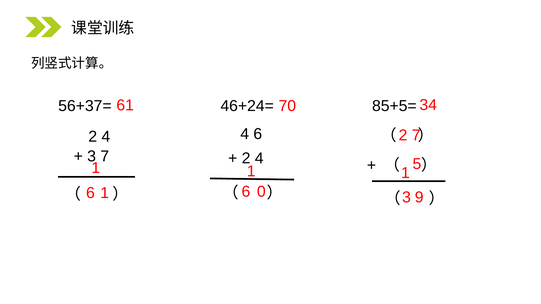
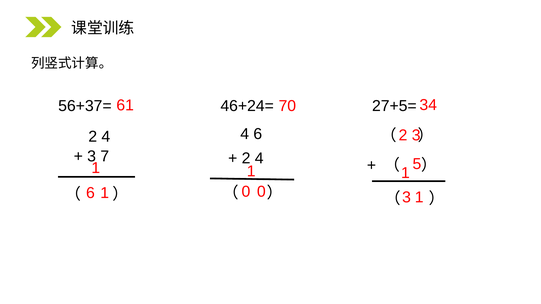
85+5=: 85+5= -> 27+5= (394, 106)
2 7: 7 -> 3 (416, 135)
6 6: 6 -> 0 (246, 192)
0 9: 9 -> 1 (419, 198)
